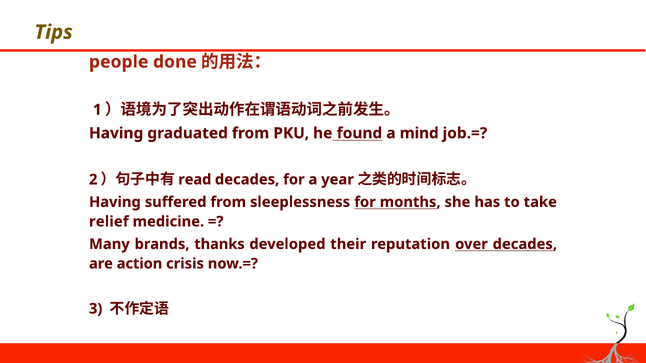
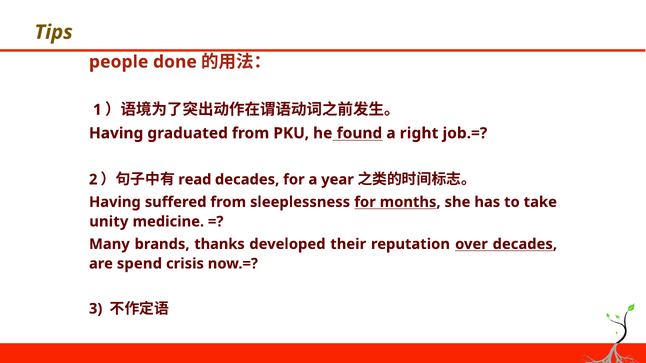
mind: mind -> right (419, 133)
relief: relief -> unity (109, 222)
action: action -> spend (139, 264)
